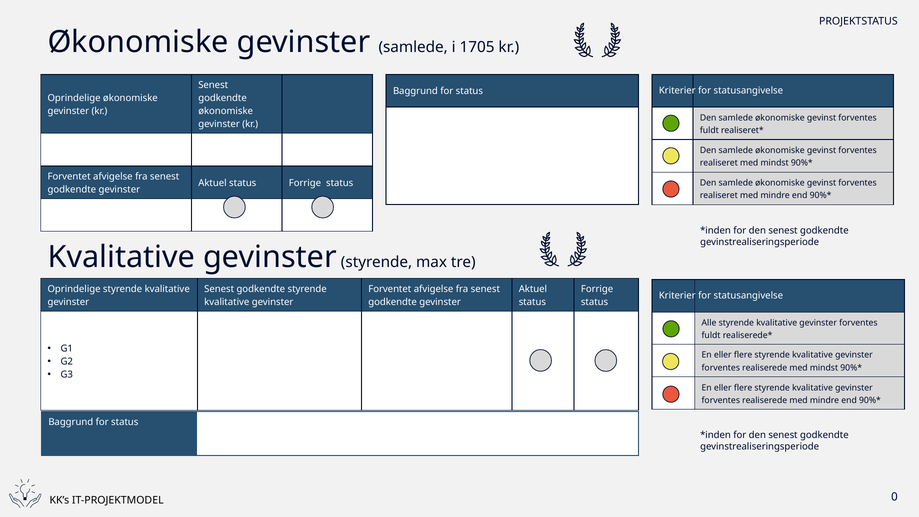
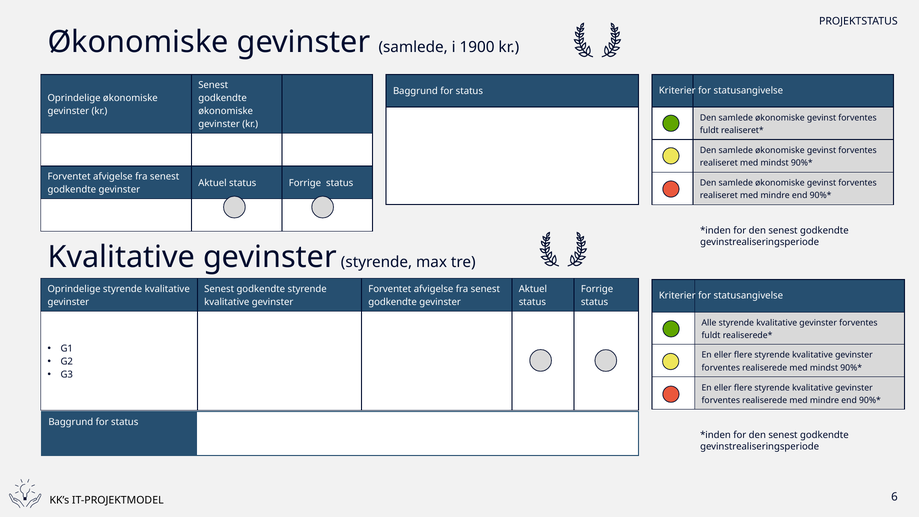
1705: 1705 -> 1900 (477, 47)
0: 0 -> 6 (894, 497)
